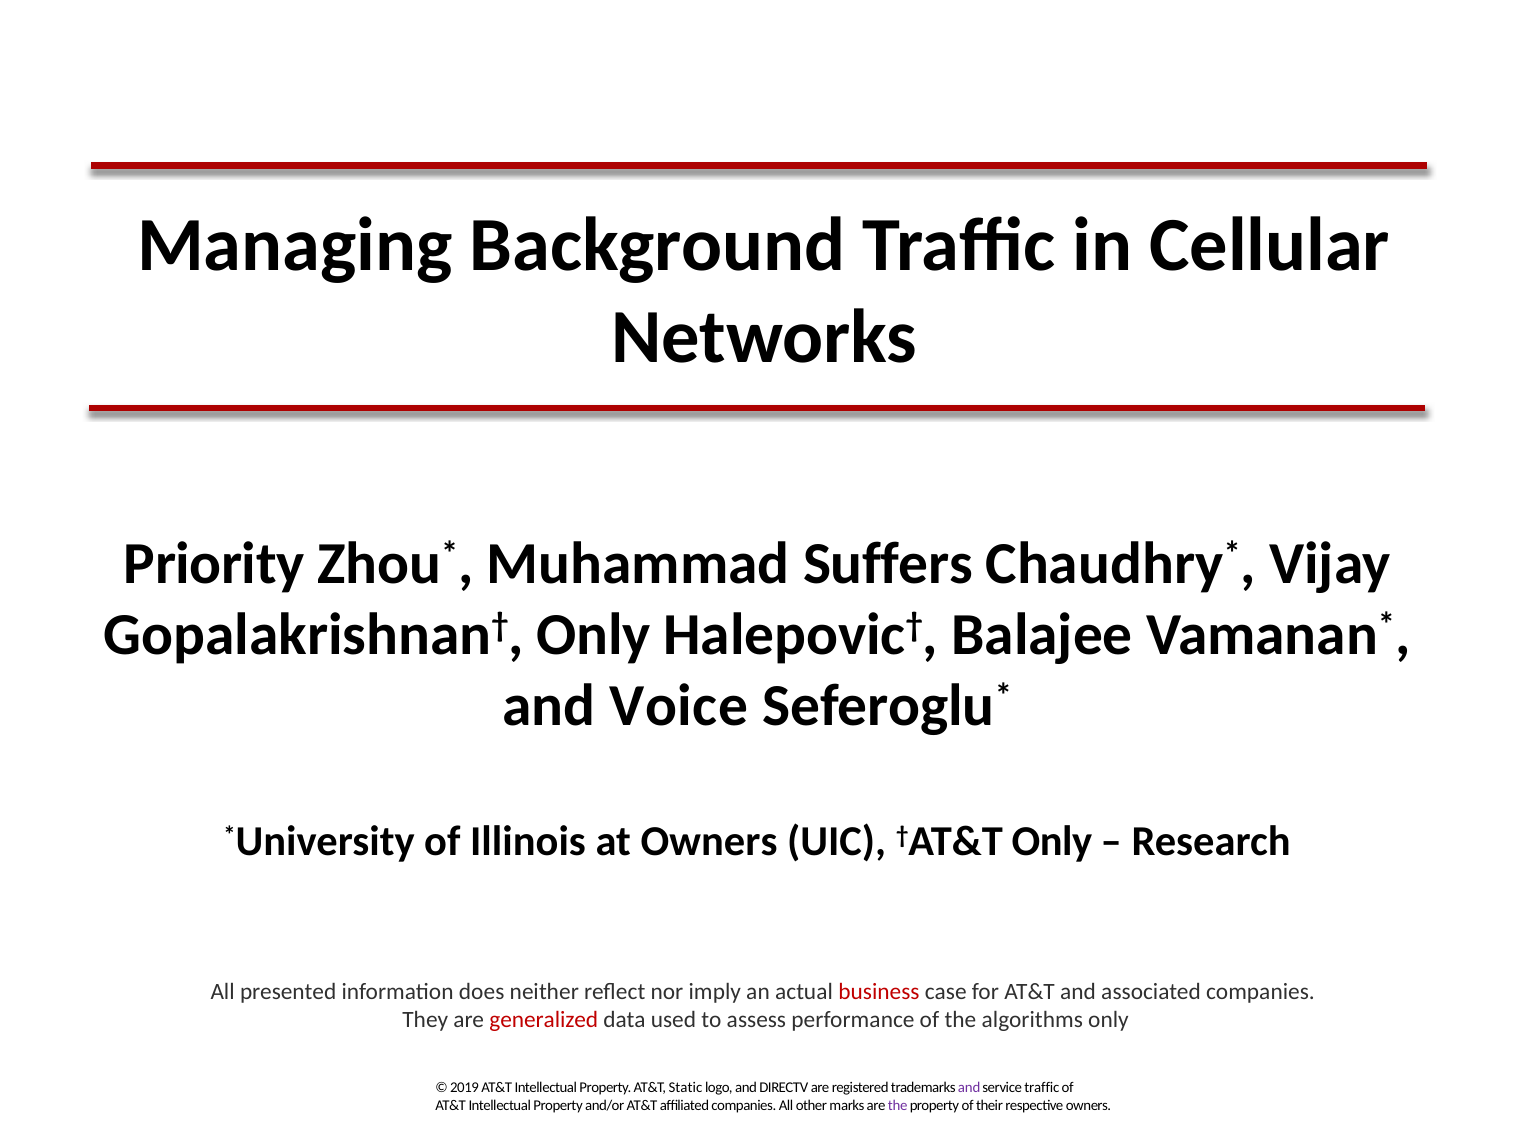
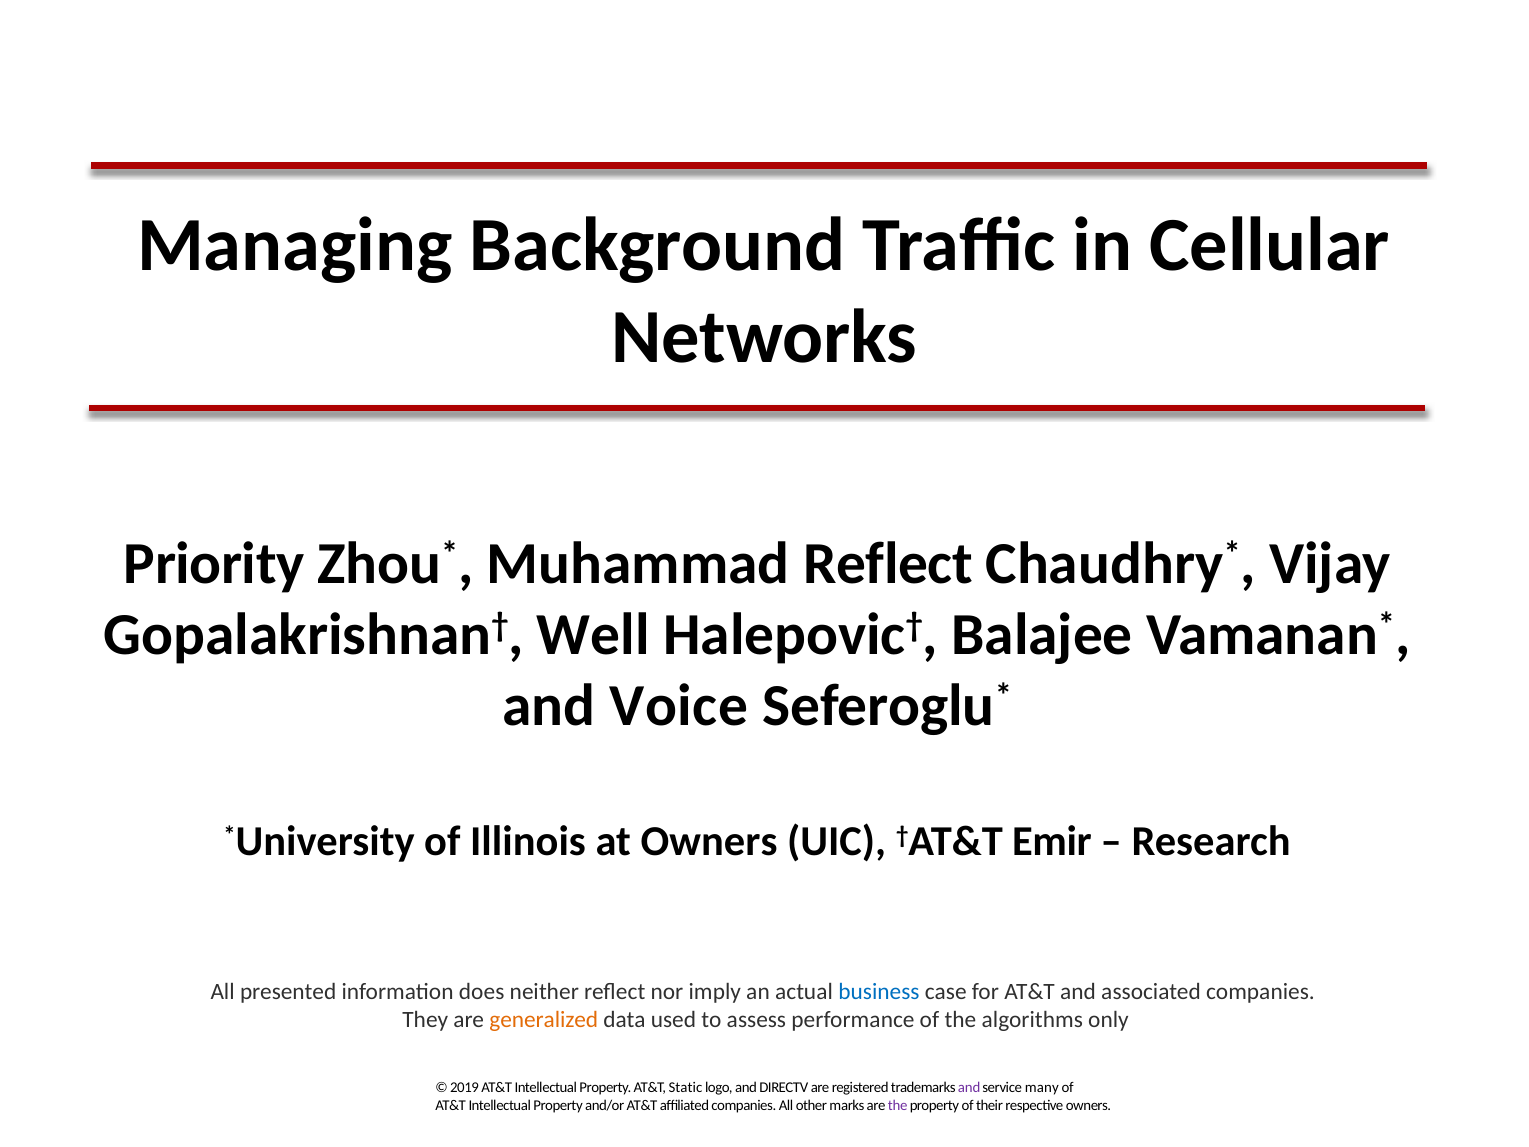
Muhammad Suffers: Suffers -> Reflect (888, 563)
Gopalakrishnan† Only: Only -> Well (593, 635)
†AT&T Only: Only -> Emir (1052, 841)
business colour: red -> blue (879, 992)
generalized colour: red -> orange (544, 1020)
service traffic: traffic -> many (1042, 1088)
